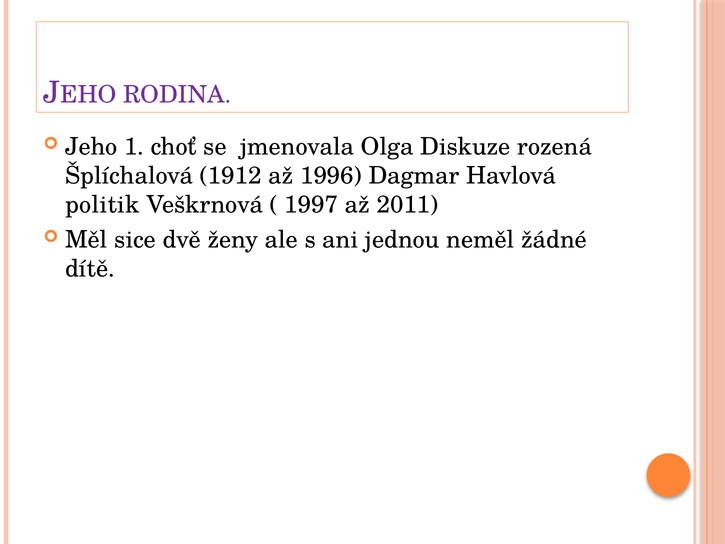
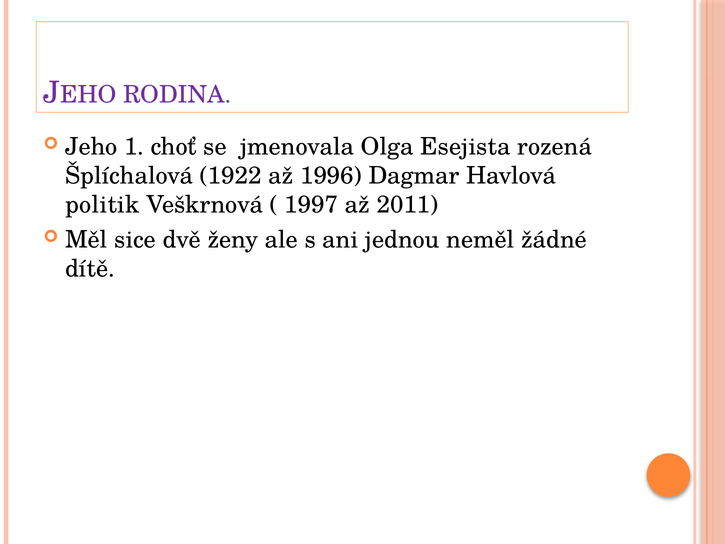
Diskuze: Diskuze -> Esejista (465, 147)
1912: 1912 -> 1922 (231, 176)
